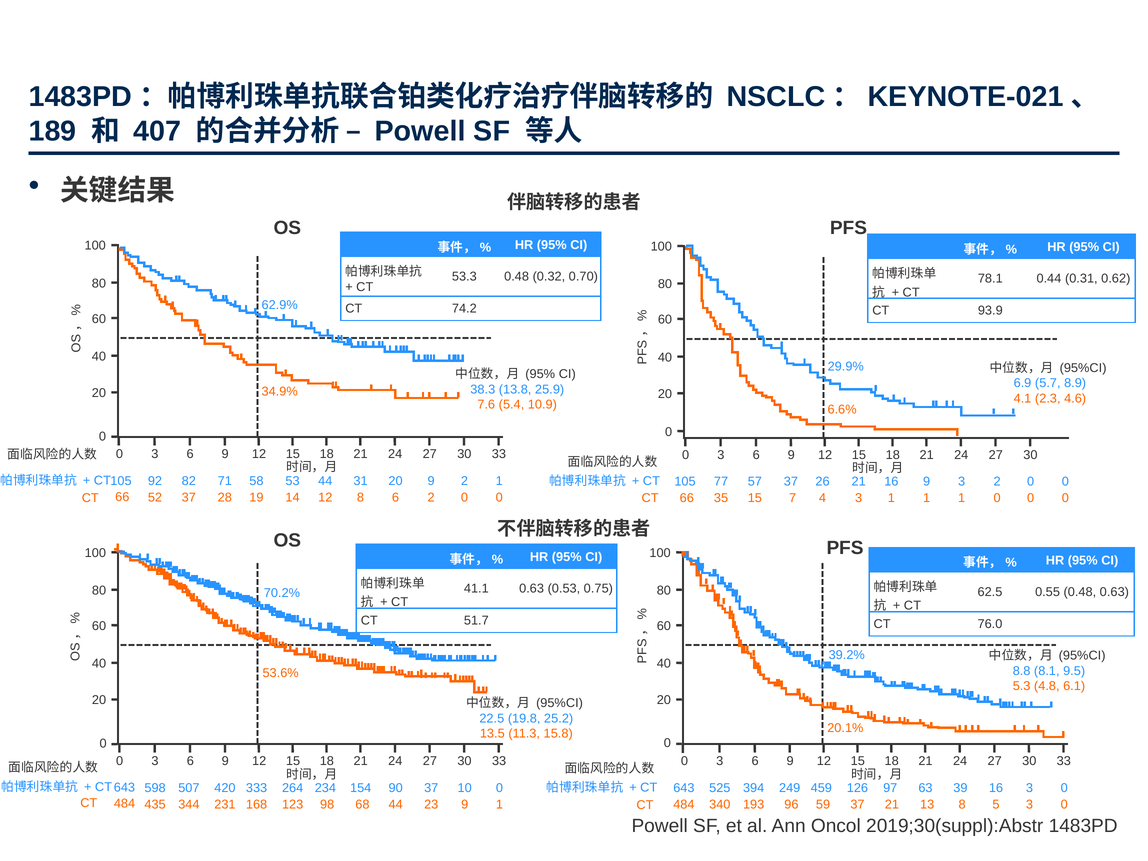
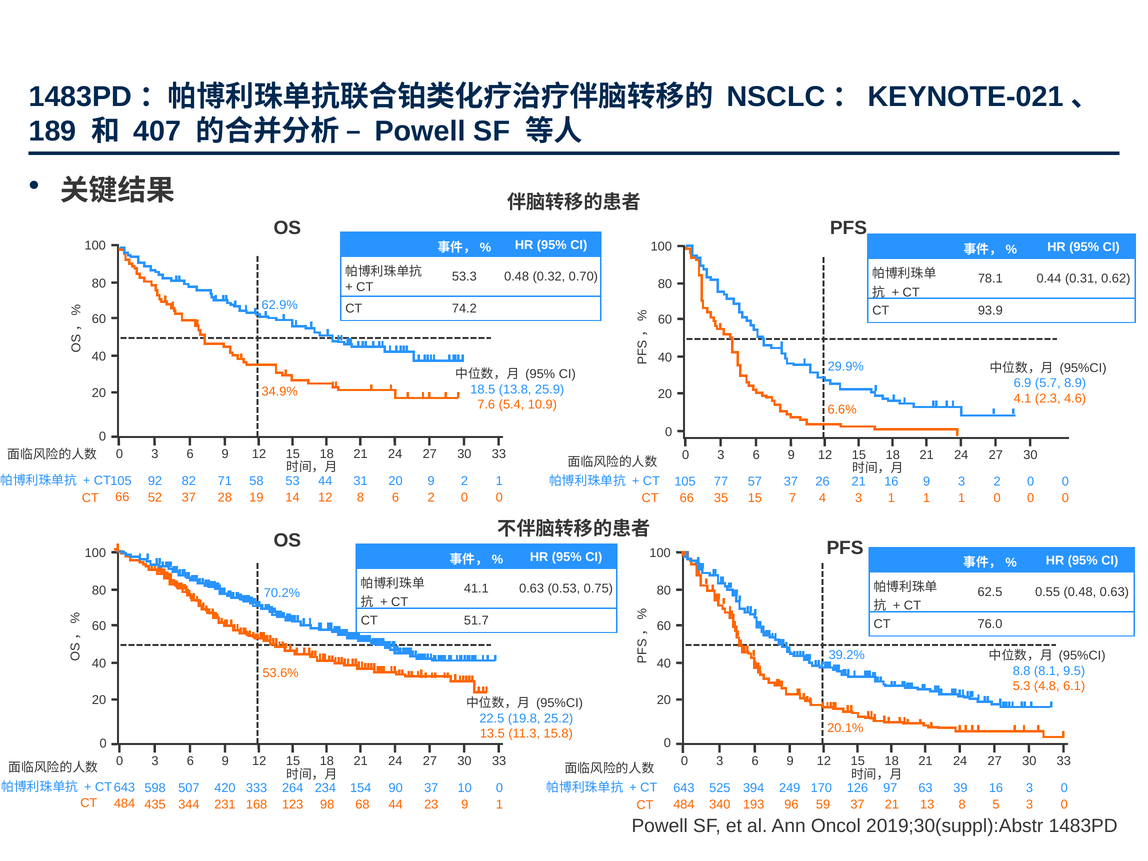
38.3: 38.3 -> 18.5 (483, 389)
459: 459 -> 170 (821, 788)
